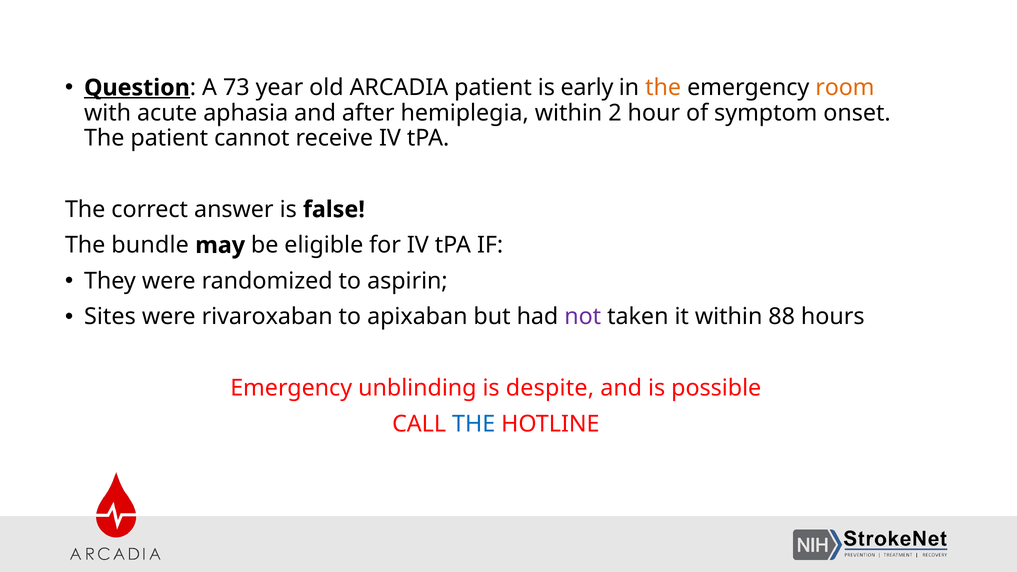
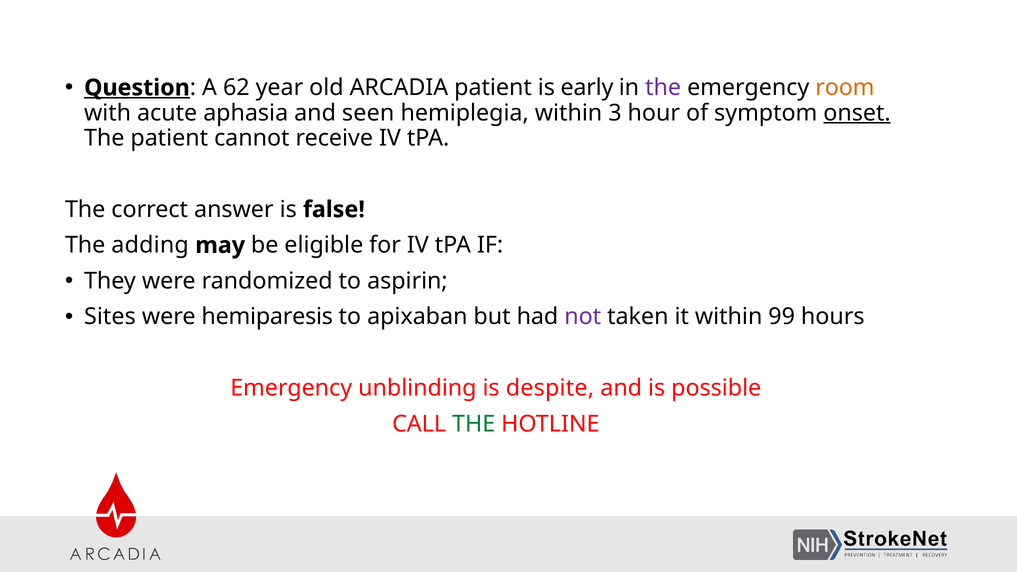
73: 73 -> 62 (236, 88)
the colour: orange -> purple (663, 88)
after: after -> seen (368, 113)
2: 2 -> 3 (615, 113)
onset underline: none -> present (857, 113)
bundle: bundle -> adding (150, 245)
rivaroxaban: rivaroxaban -> hemiparesis (267, 317)
88: 88 -> 99 (782, 317)
THE colour: blue -> green (474, 424)
